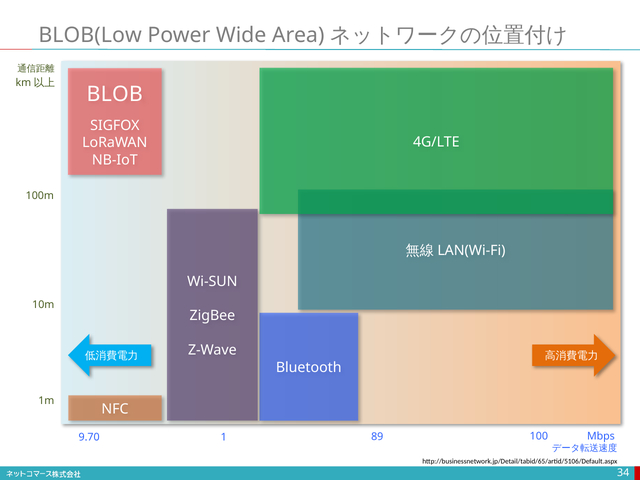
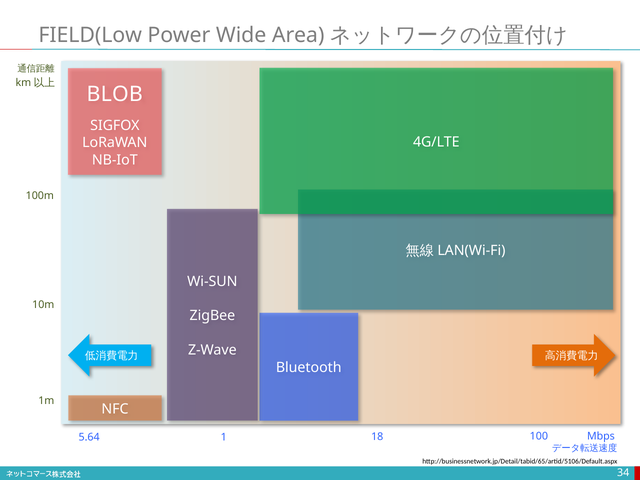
BLOB(Low: BLOB(Low -> FIELD(Low (90, 35)
9.70: 9.70 -> 5.64 (89, 437)
89: 89 -> 18 (377, 437)
